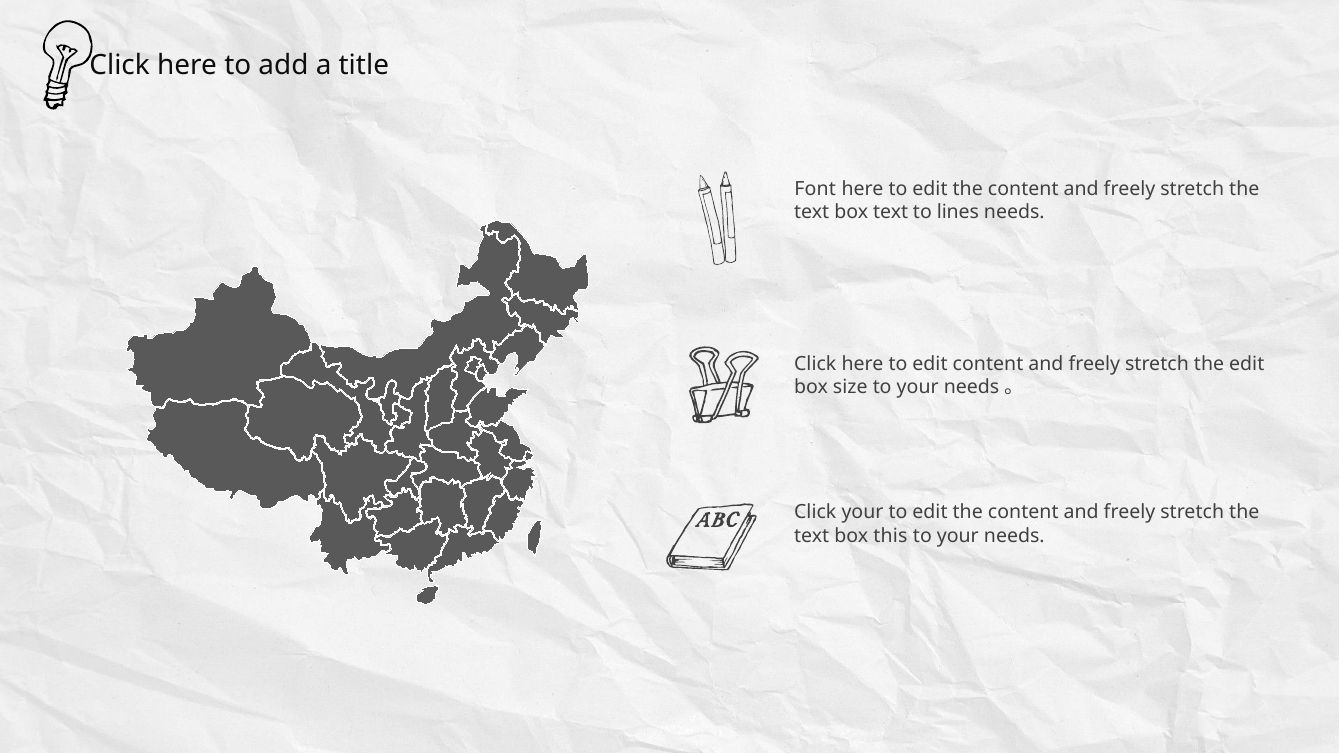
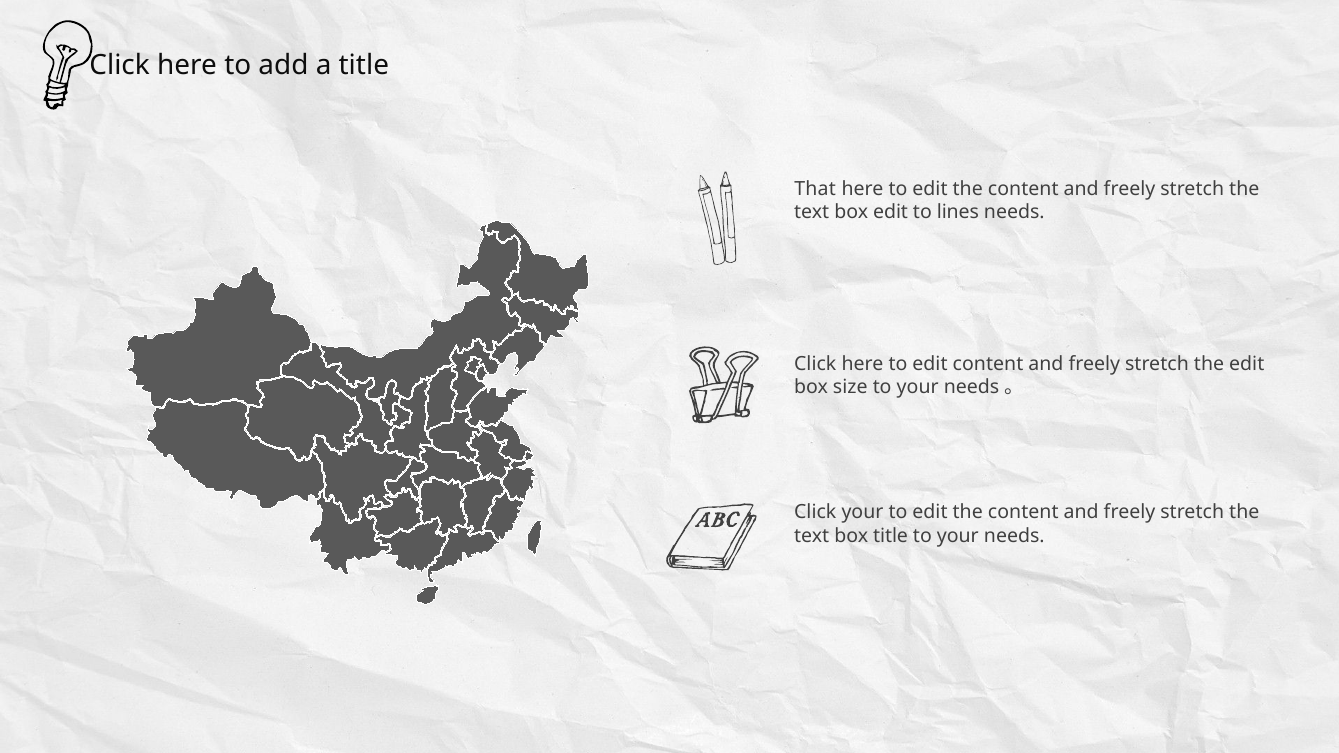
Font: Font -> That (815, 189)
box text: text -> edit (891, 212)
box this: this -> title (891, 536)
